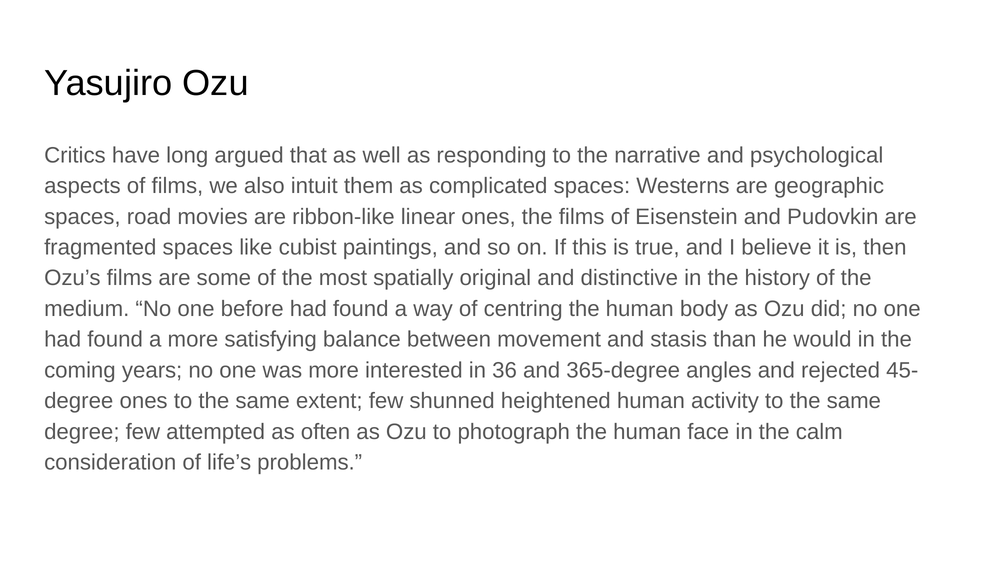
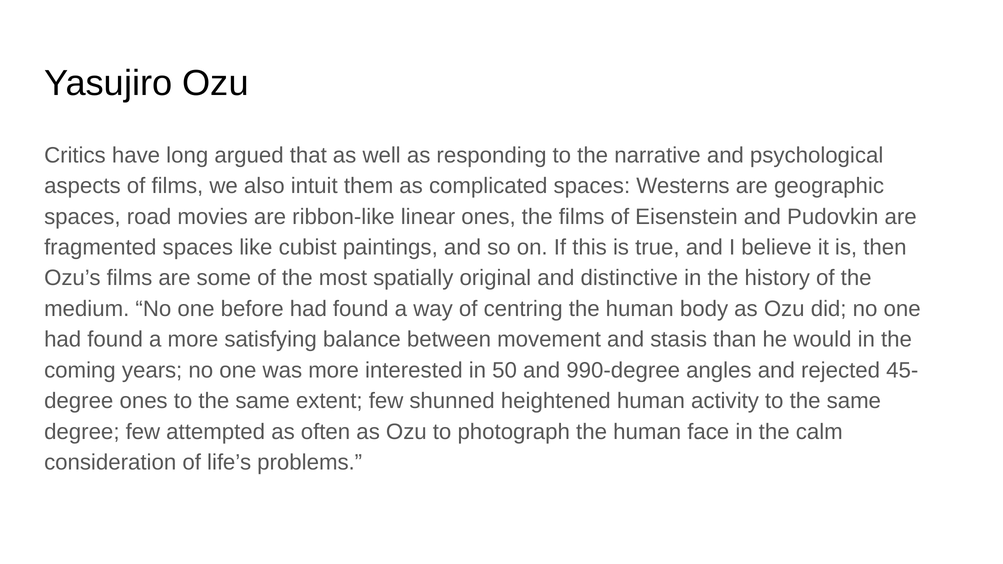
36: 36 -> 50 (505, 370)
365-degree: 365-degree -> 990-degree (623, 370)
